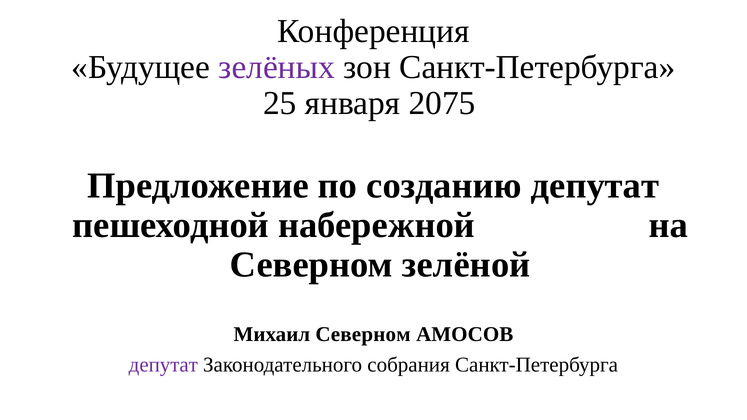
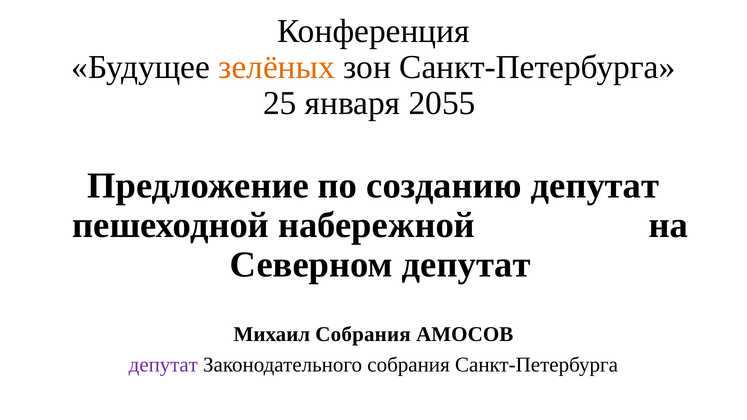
зелёных colour: purple -> orange (277, 67)
2075: 2075 -> 2055 (442, 103)
Северном зелёной: зелёной -> депутат (466, 265)
Михаил Северном: Северном -> Собрания (363, 334)
